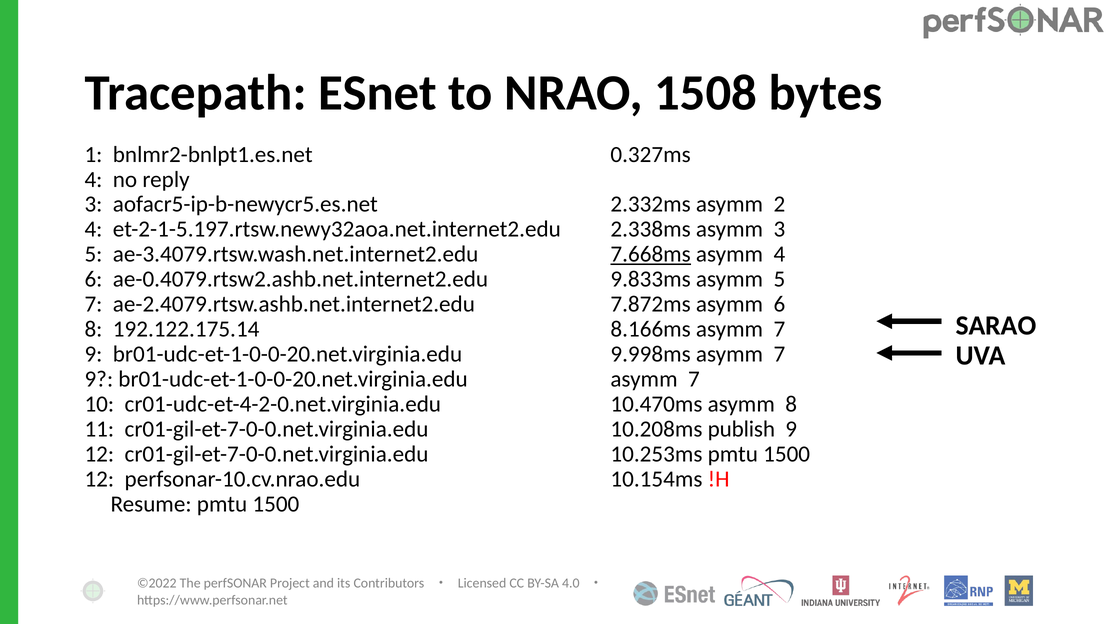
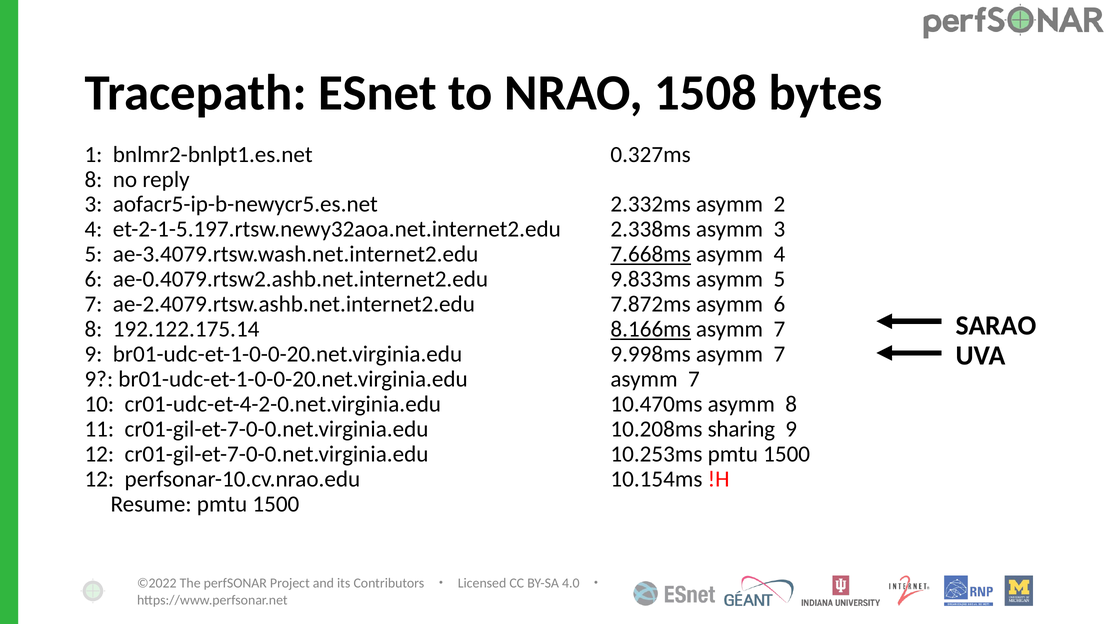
4: 4 -> 8 (93, 179)
8.166ms underline: none -> present (651, 329)
publish: publish -> sharing (741, 429)
